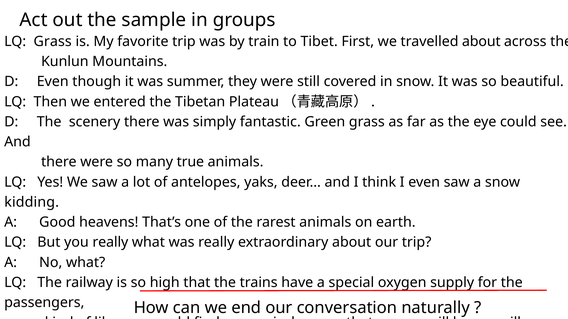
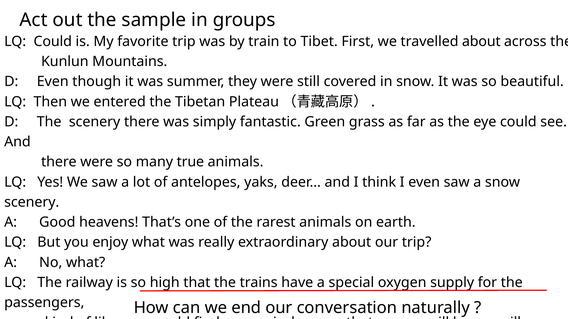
LQ Grass: Grass -> Could (53, 42)
kidding: kidding -> scenery (32, 202)
you really: really -> enjoy (110, 243)
